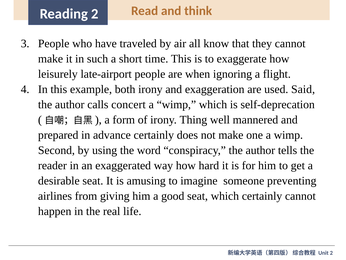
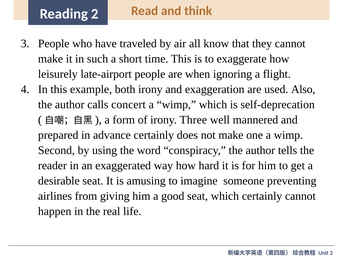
Said: Said -> Also (303, 89)
Thing: Thing -> Three (193, 120)
